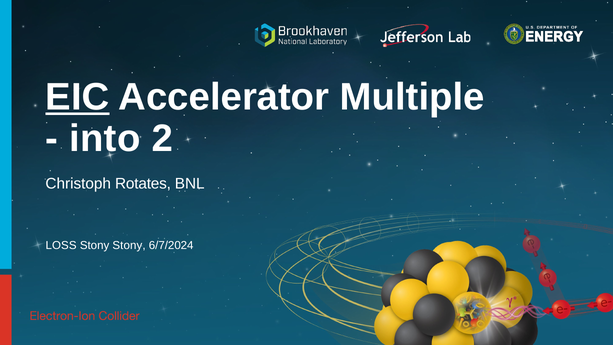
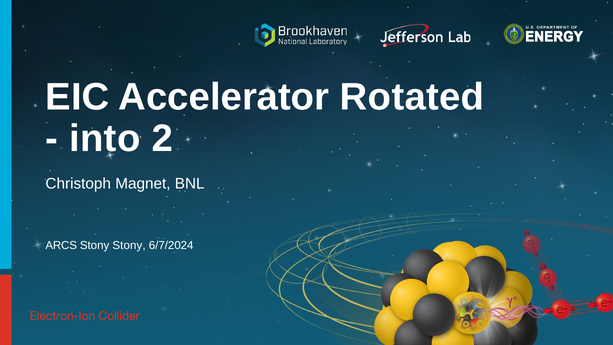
EIC underline: present -> none (77, 97)
Multiple: Multiple -> Rotated (412, 97)
Rotates: Rotates -> Magnet (143, 184)
LOSS: LOSS -> ARCS (61, 245)
